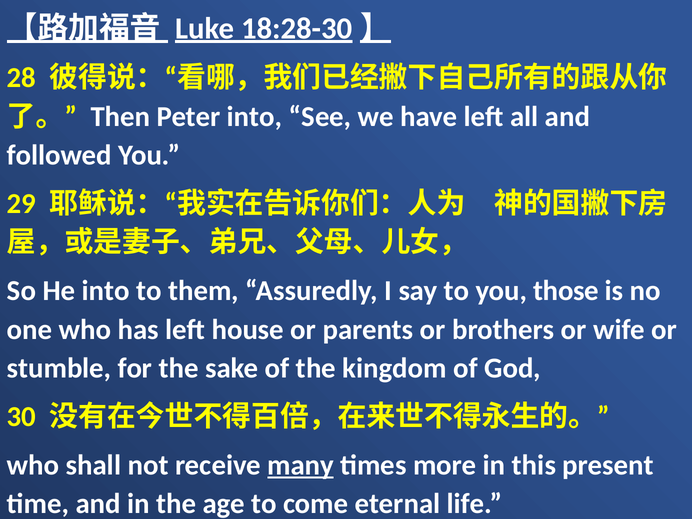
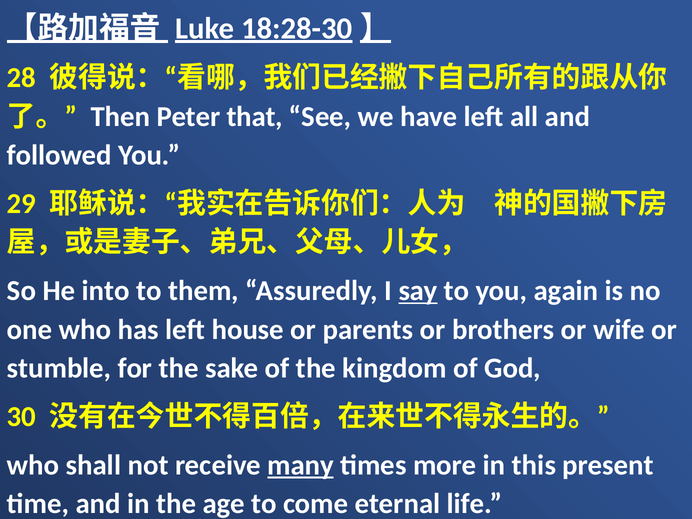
Peter into: into -> that (255, 117)
say underline: none -> present (418, 291)
those: those -> again (566, 291)
